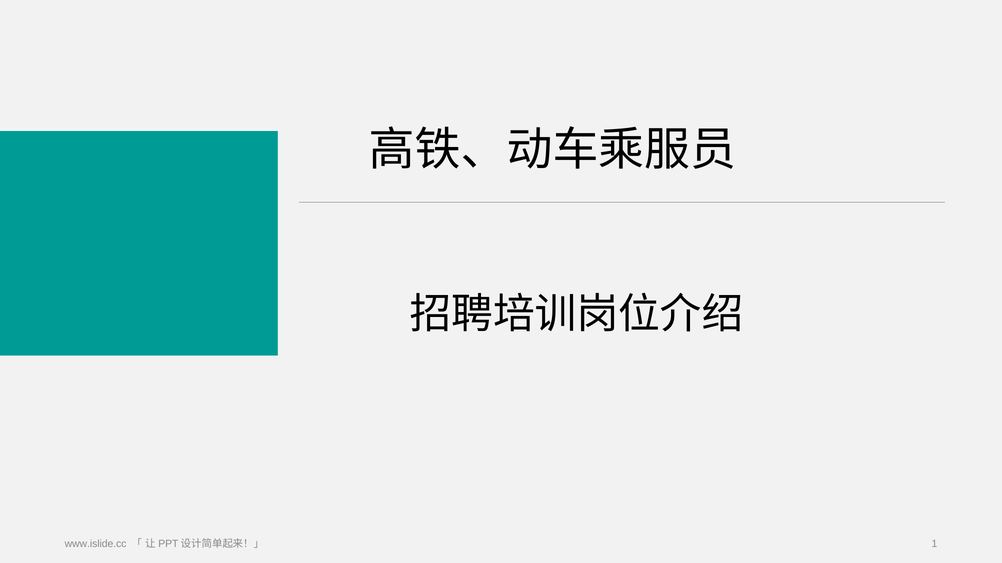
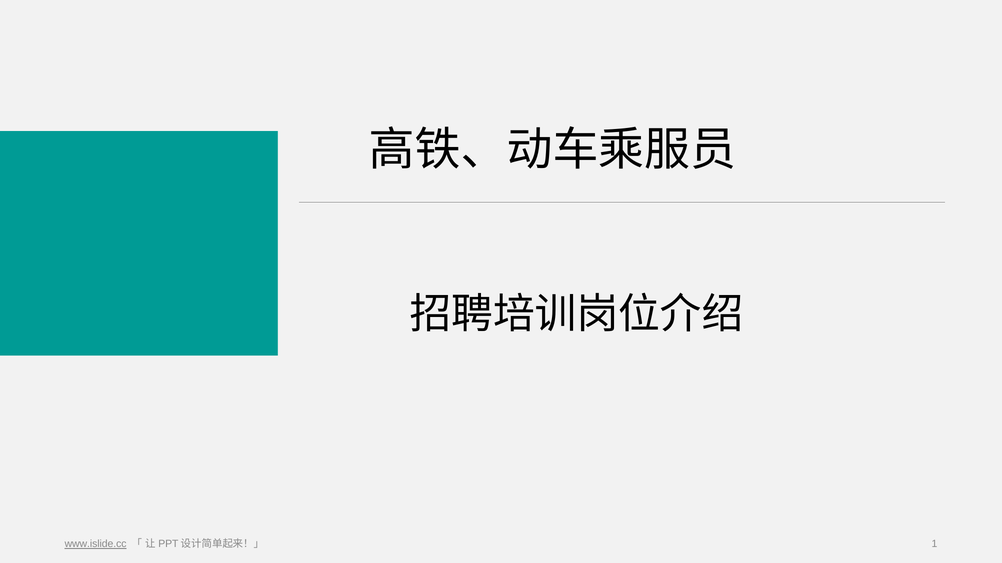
www.islide.cc underline: none -> present (96, 545)
